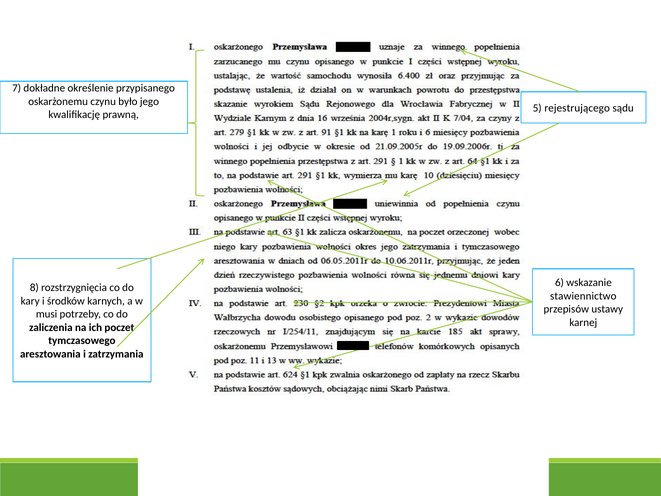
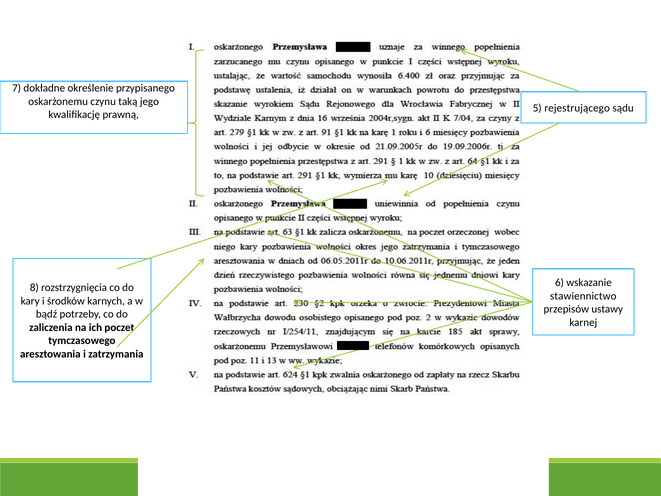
było: było -> taką (128, 101)
musi: musi -> bądź (47, 314)
